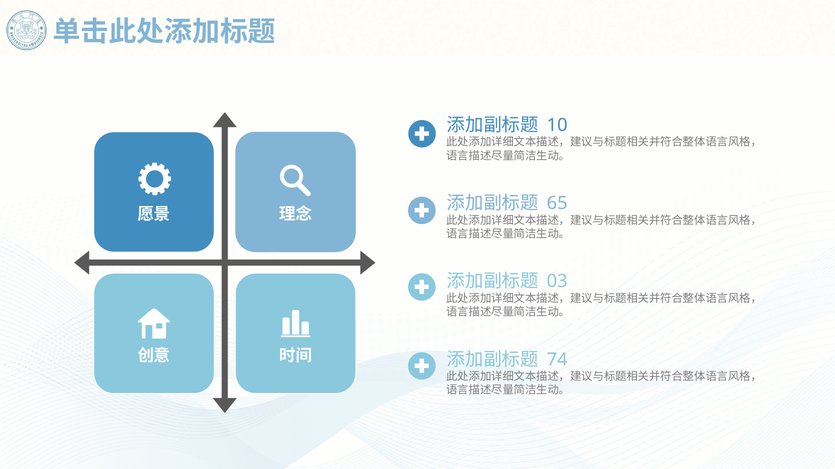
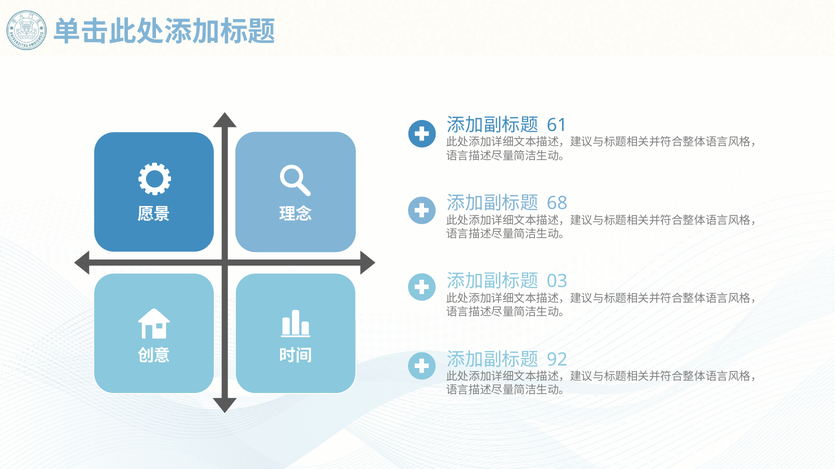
10: 10 -> 61 (557, 125)
65: 65 -> 68 (557, 204)
74: 74 -> 92 (557, 360)
